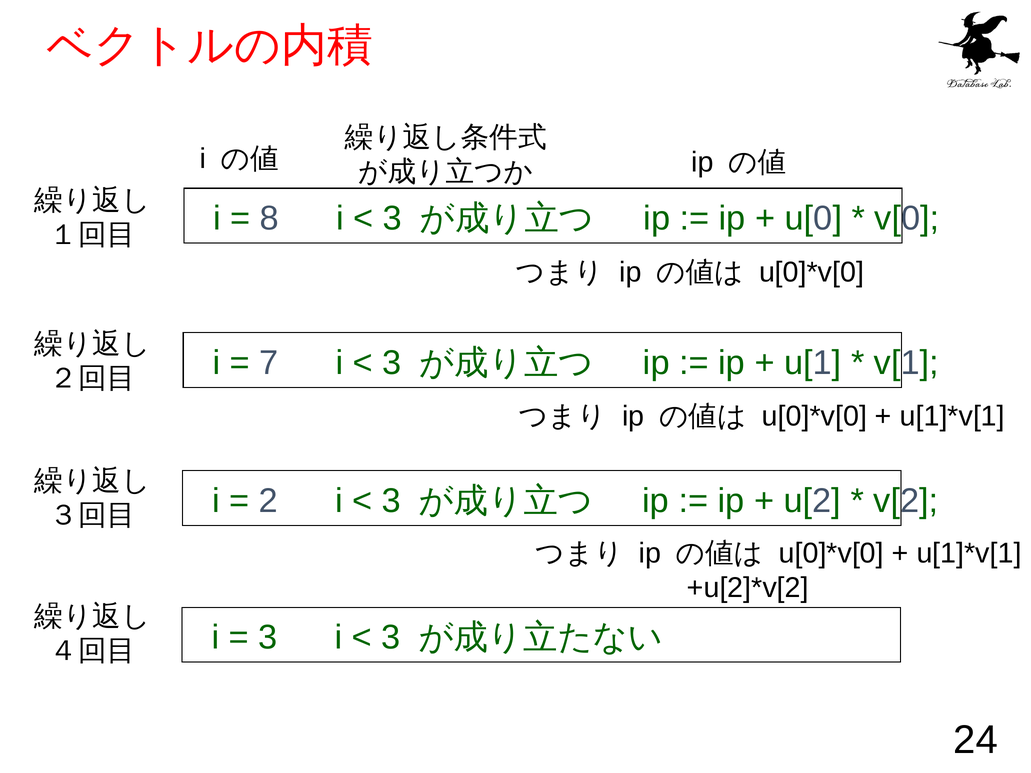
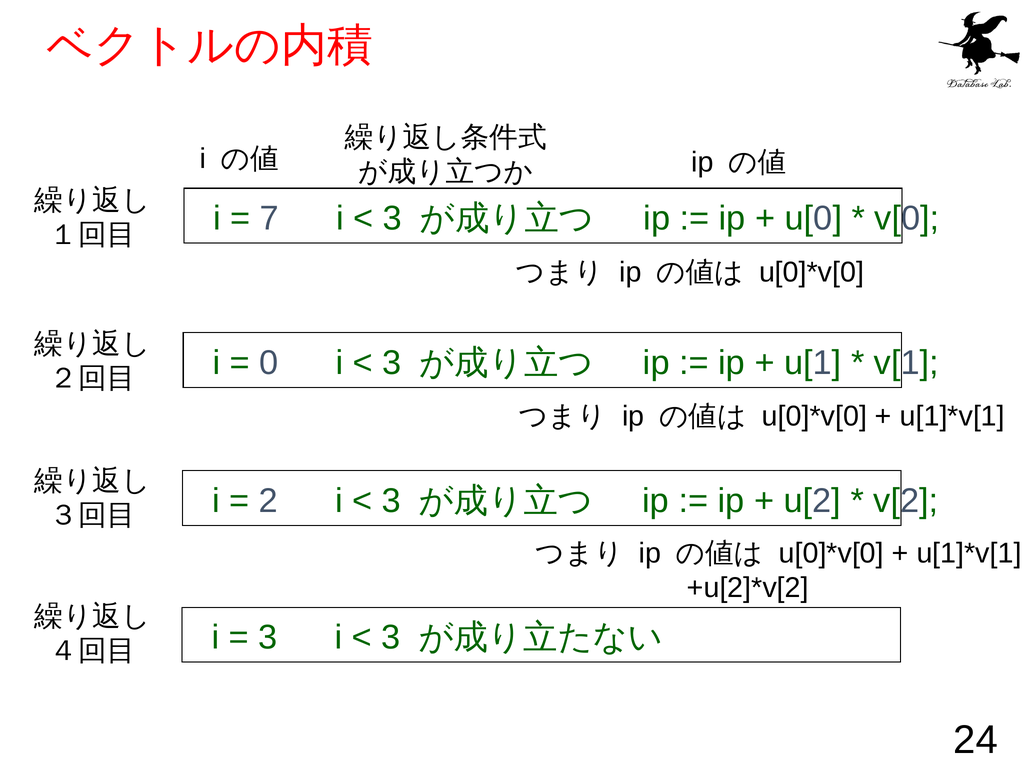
8: 8 -> 7 (270, 218)
7: 7 -> 0 (269, 363)
